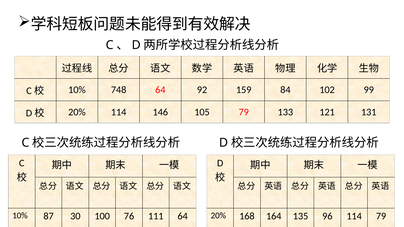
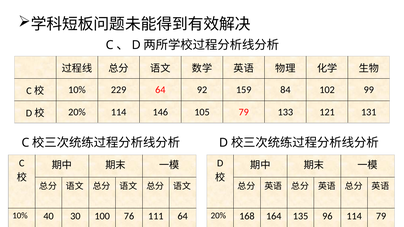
748: 748 -> 229 (119, 90)
87: 87 -> 40 (49, 217)
